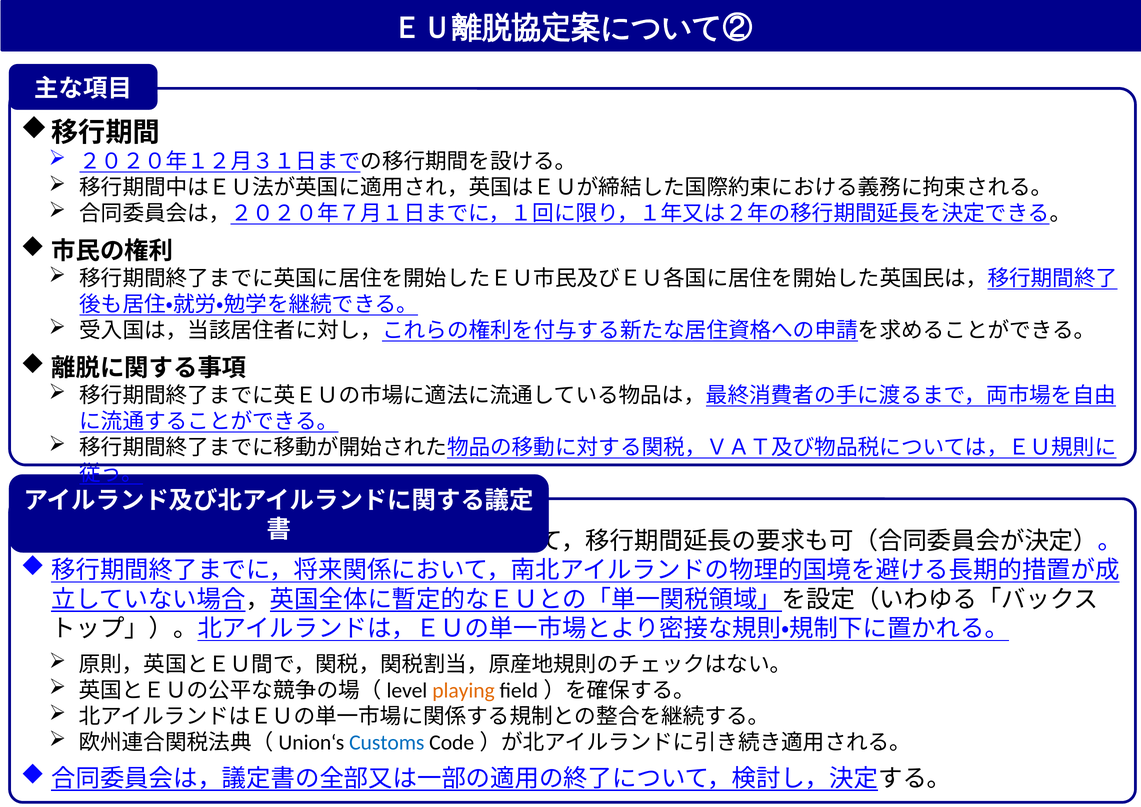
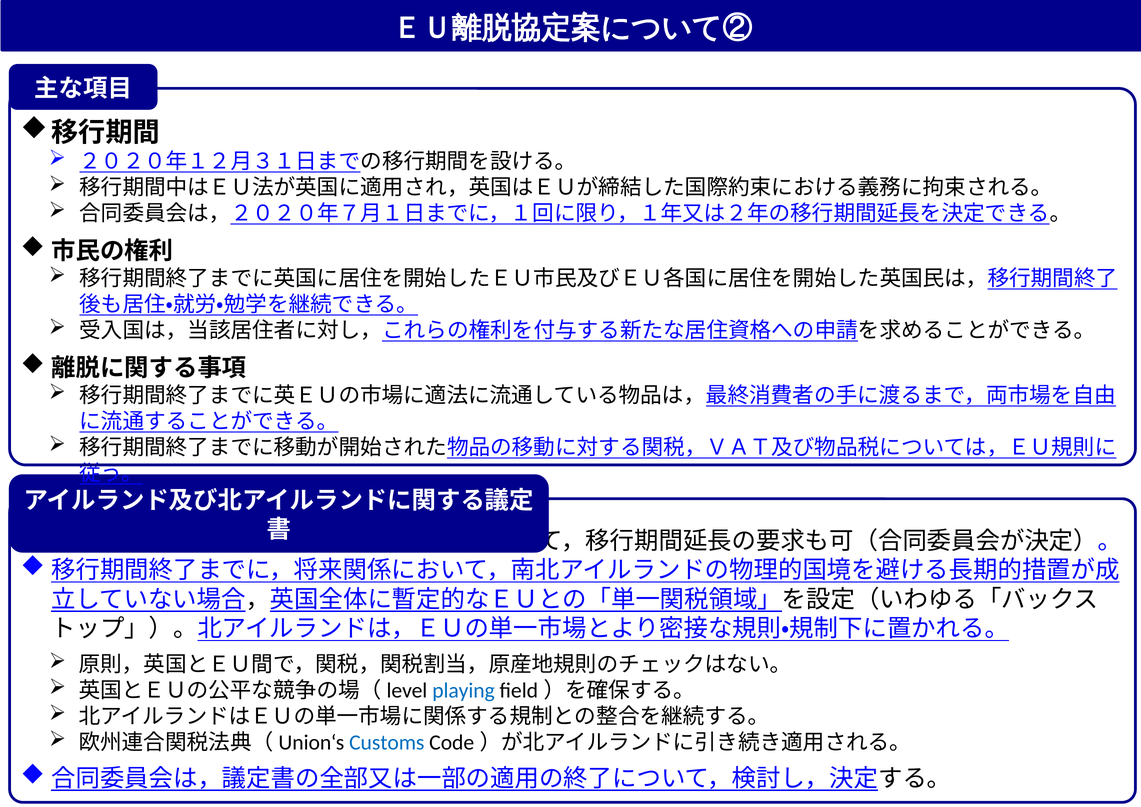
playing colour: orange -> blue (464, 690)
